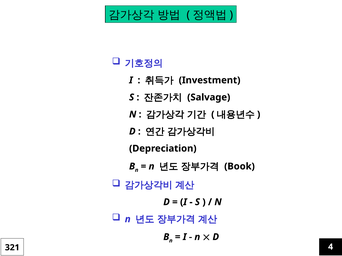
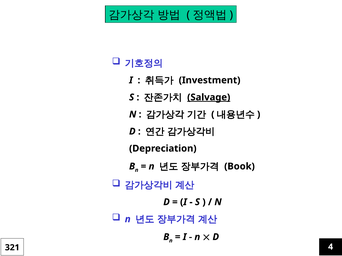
Salvage underline: none -> present (209, 97)
